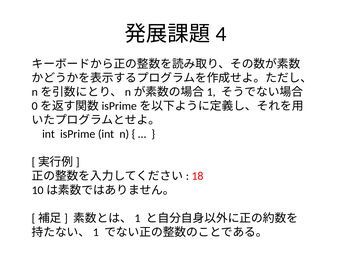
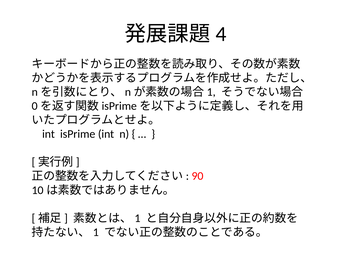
18: 18 -> 90 (197, 176)
